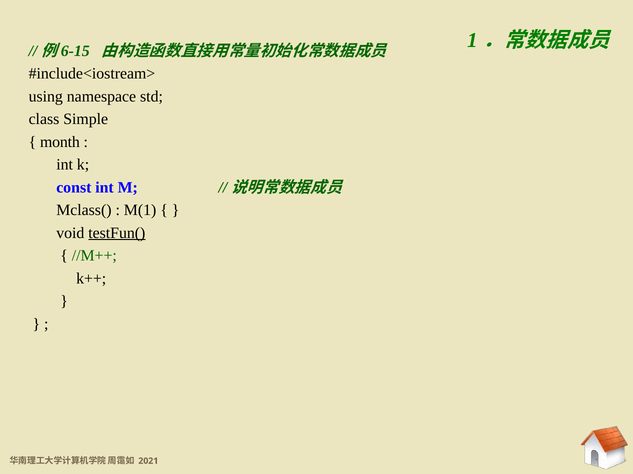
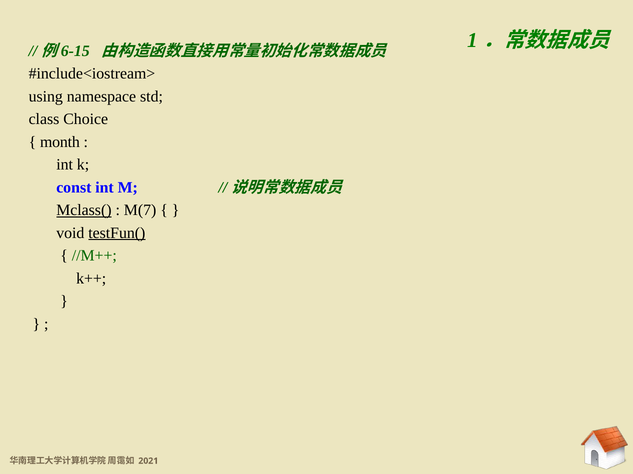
Simple: Simple -> Choice (86, 119)
Mclass( underline: none -> present (84, 210)
M(1: M(1 -> M(7 (140, 210)
